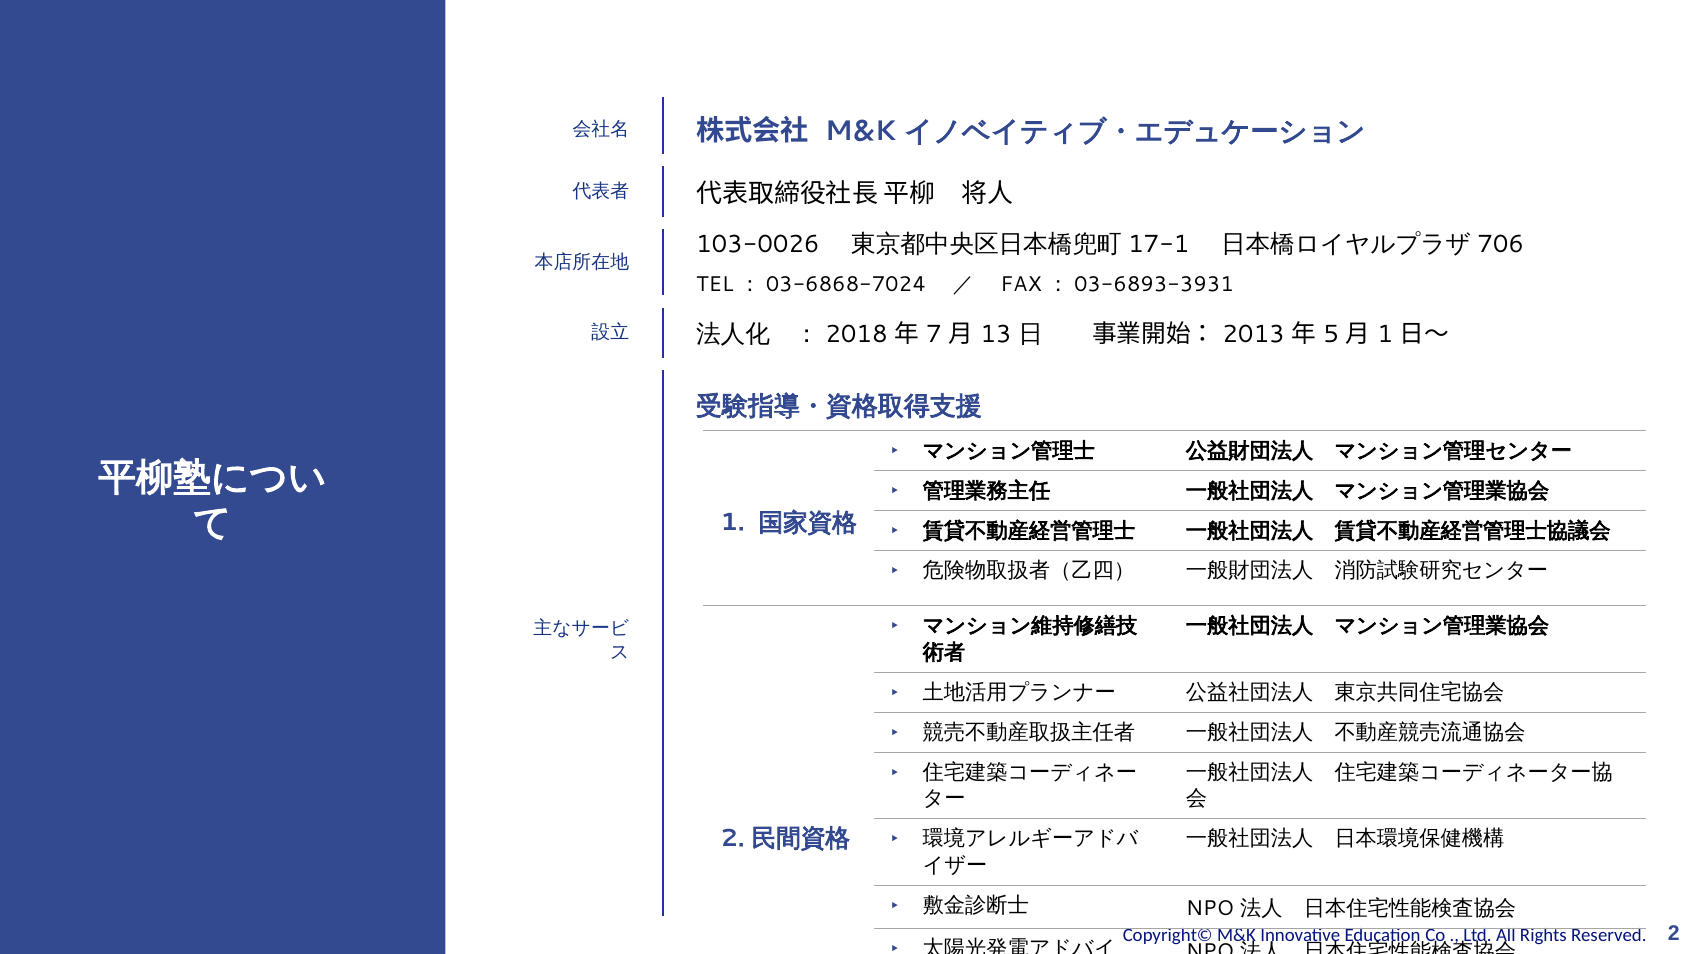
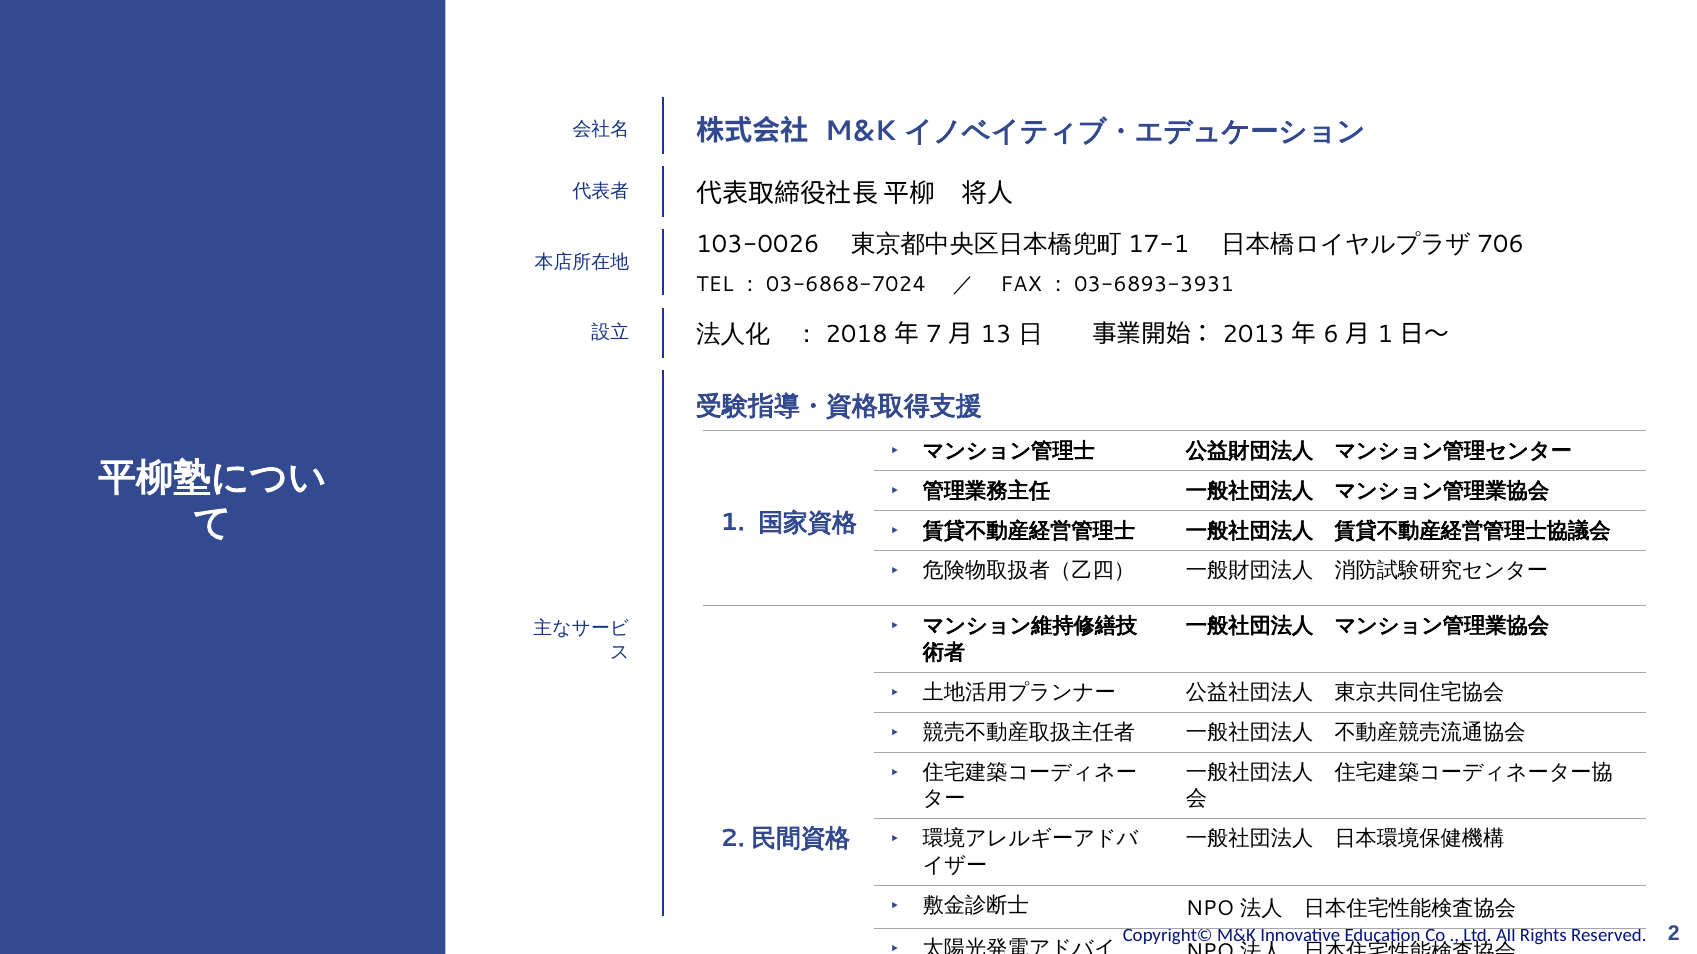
5: 5 -> 6 (1331, 335)
